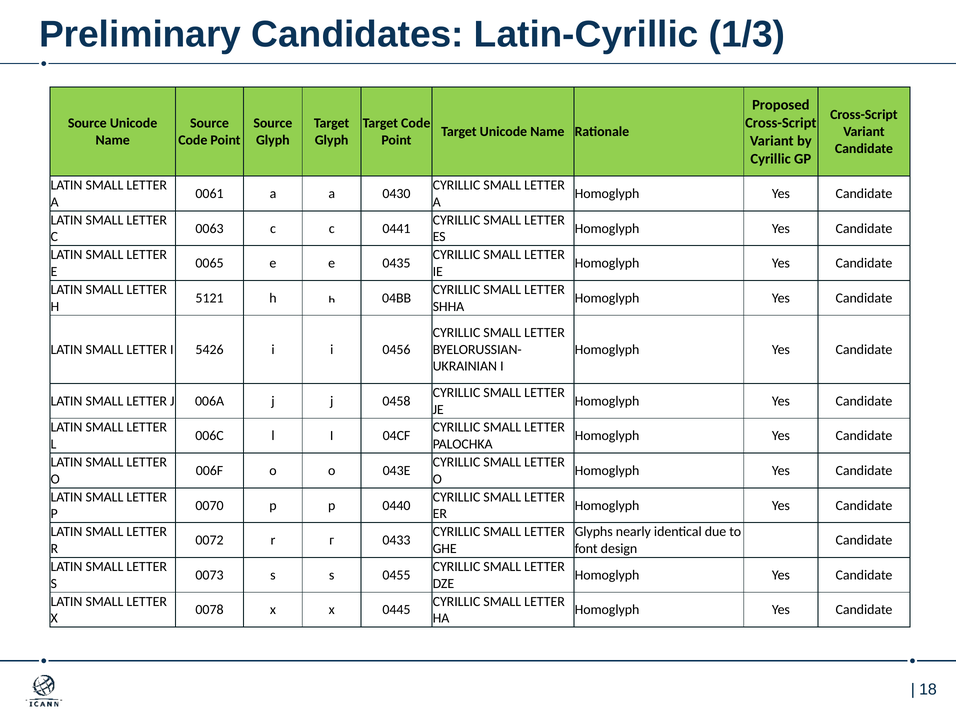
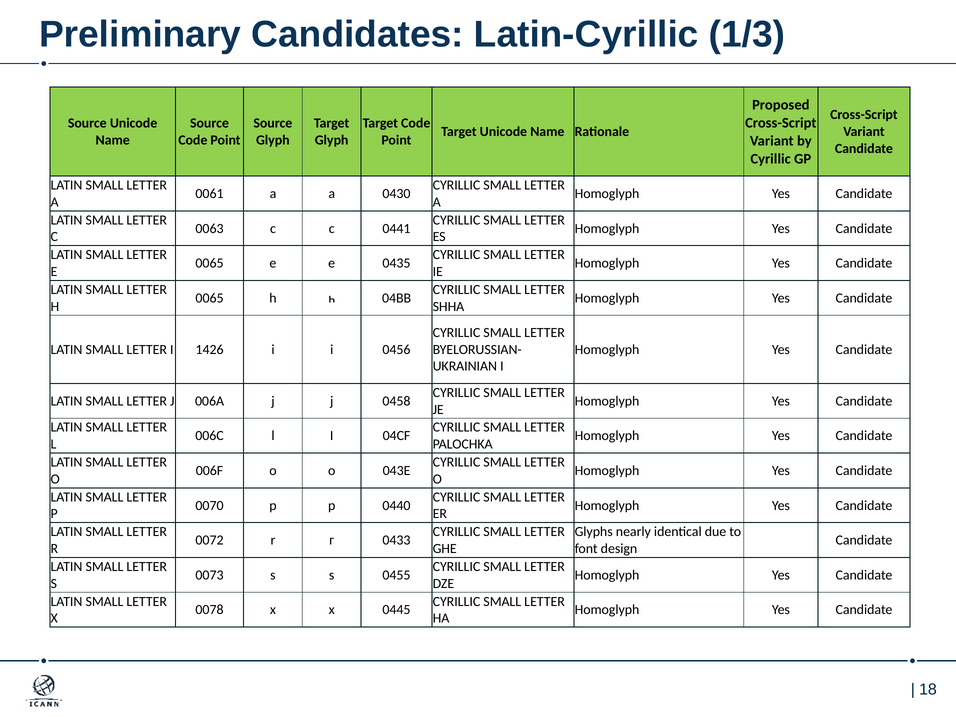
5121: 5121 -> 0065 (210, 298)
5426: 5426 -> 1426 (210, 350)
